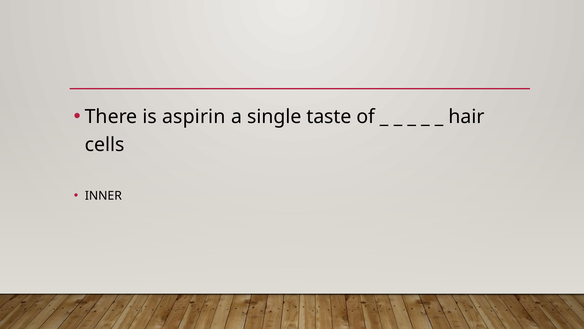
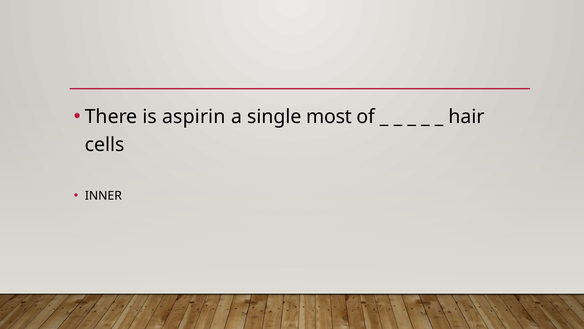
taste: taste -> most (329, 116)
